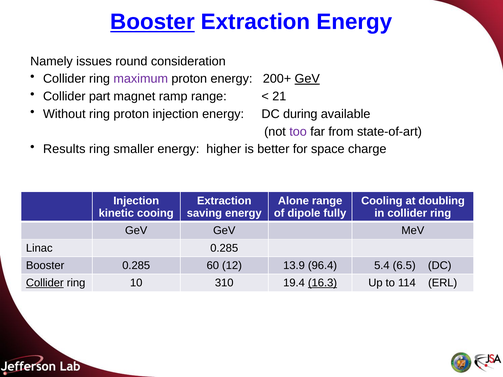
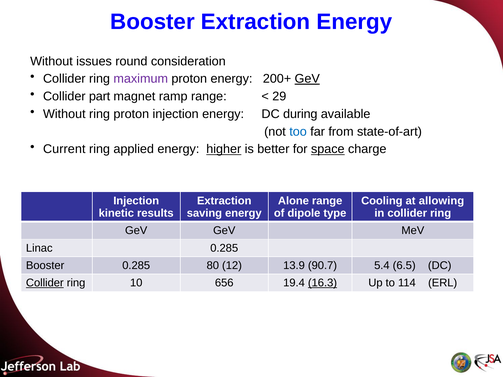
Booster underline: present -> none (153, 22)
Namely: Namely -> Without (51, 61)
21: 21 -> 29 (279, 96)
too colour: purple -> blue (298, 132)
Results: Results -> Current (64, 149)
smaller: smaller -> applied (134, 149)
higher underline: none -> present (224, 149)
space underline: none -> present (328, 149)
doubling: doubling -> allowing (442, 201)
cooing: cooing -> results (155, 213)
fully: fully -> type (335, 213)
60: 60 -> 80 (213, 266)
96.4: 96.4 -> 90.7 (322, 266)
310: 310 -> 656 (224, 283)
